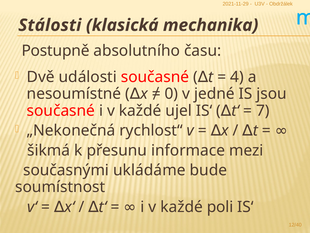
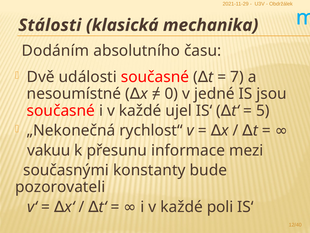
Postupně: Postupně -> Dodáním (55, 51)
4: 4 -> 7 (237, 77)
7: 7 -> 5 (263, 110)
šikmá: šikmá -> vakuu (49, 150)
ukládáme: ukládáme -> konstanty (149, 170)
soumístnost: soumístnost -> pozorovateli (60, 187)
